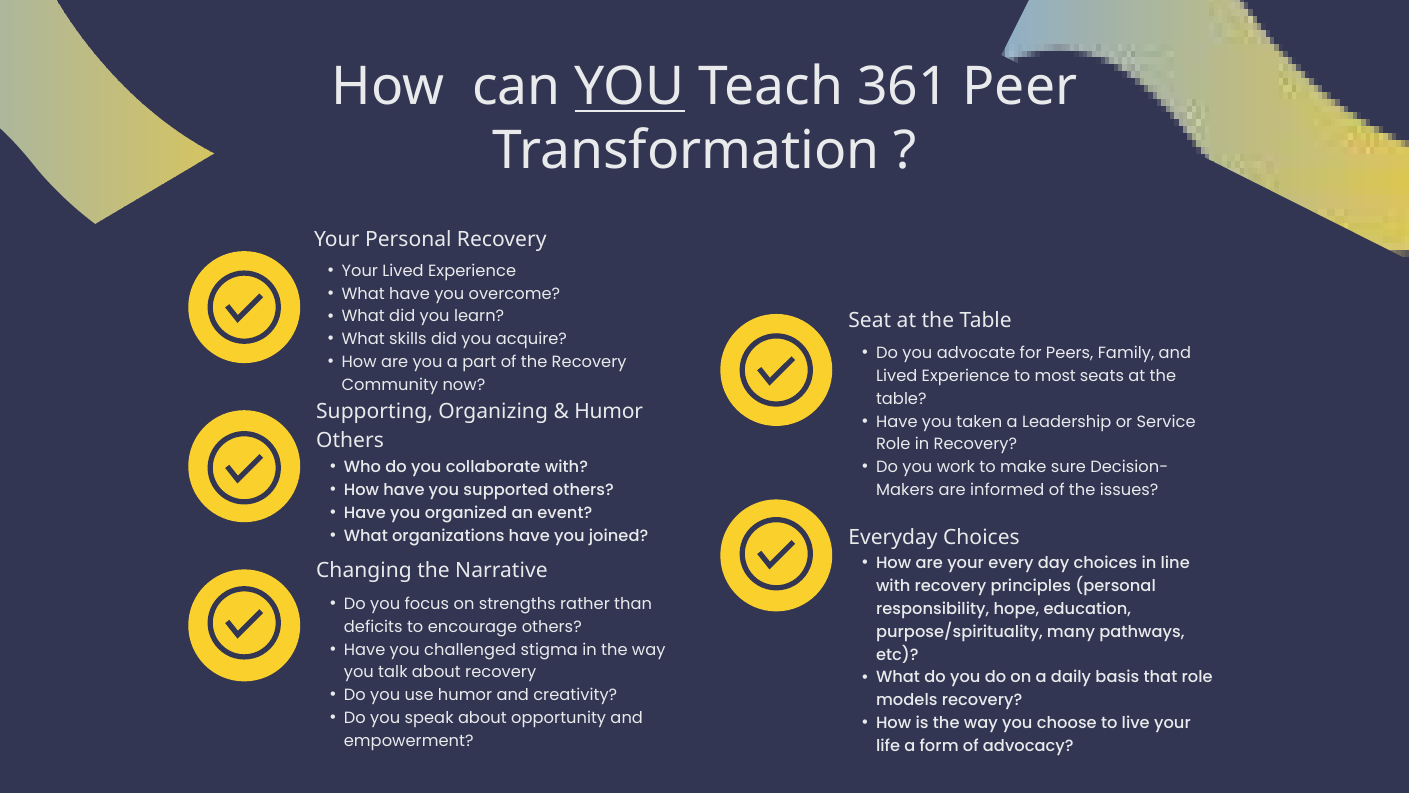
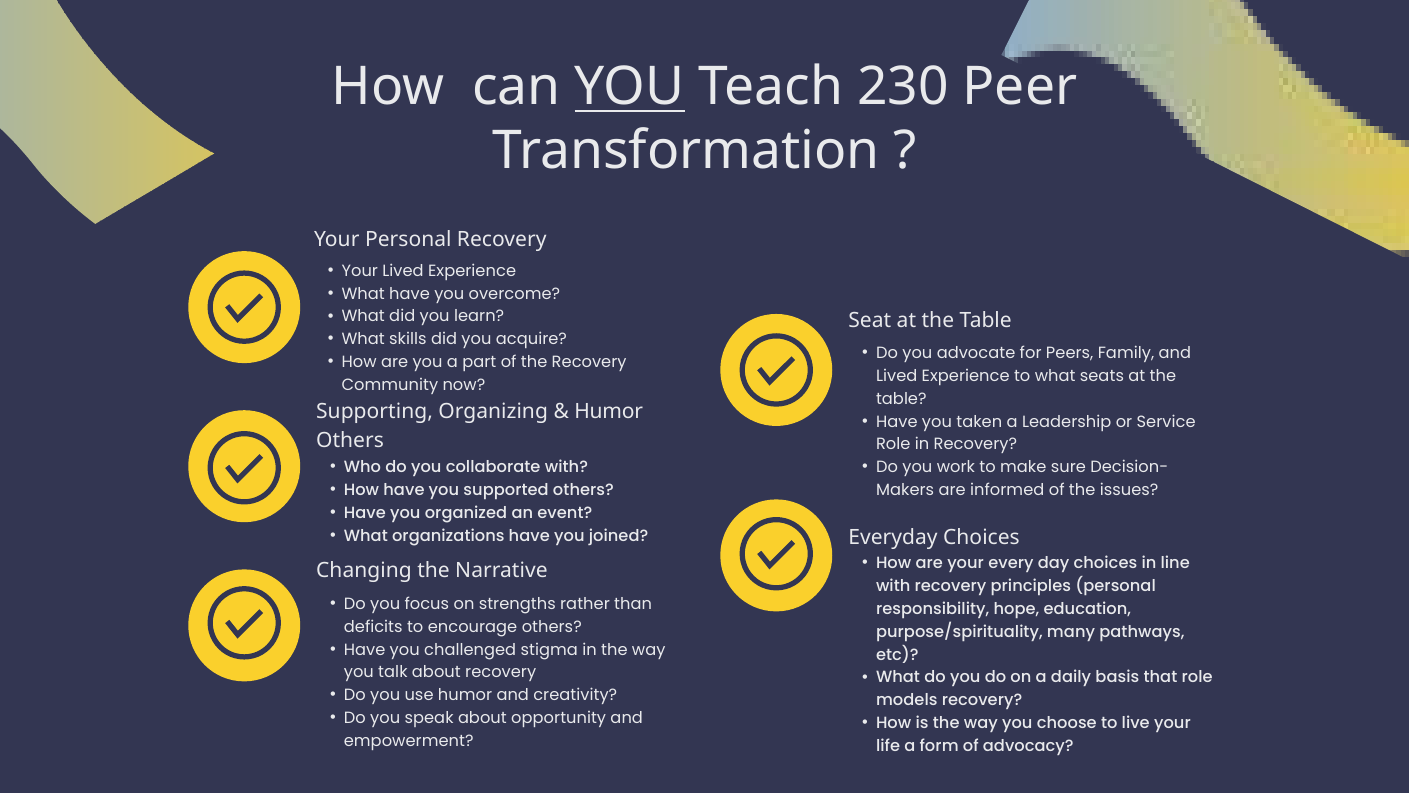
361: 361 -> 230 (903, 87)
to most: most -> what (1055, 376)
